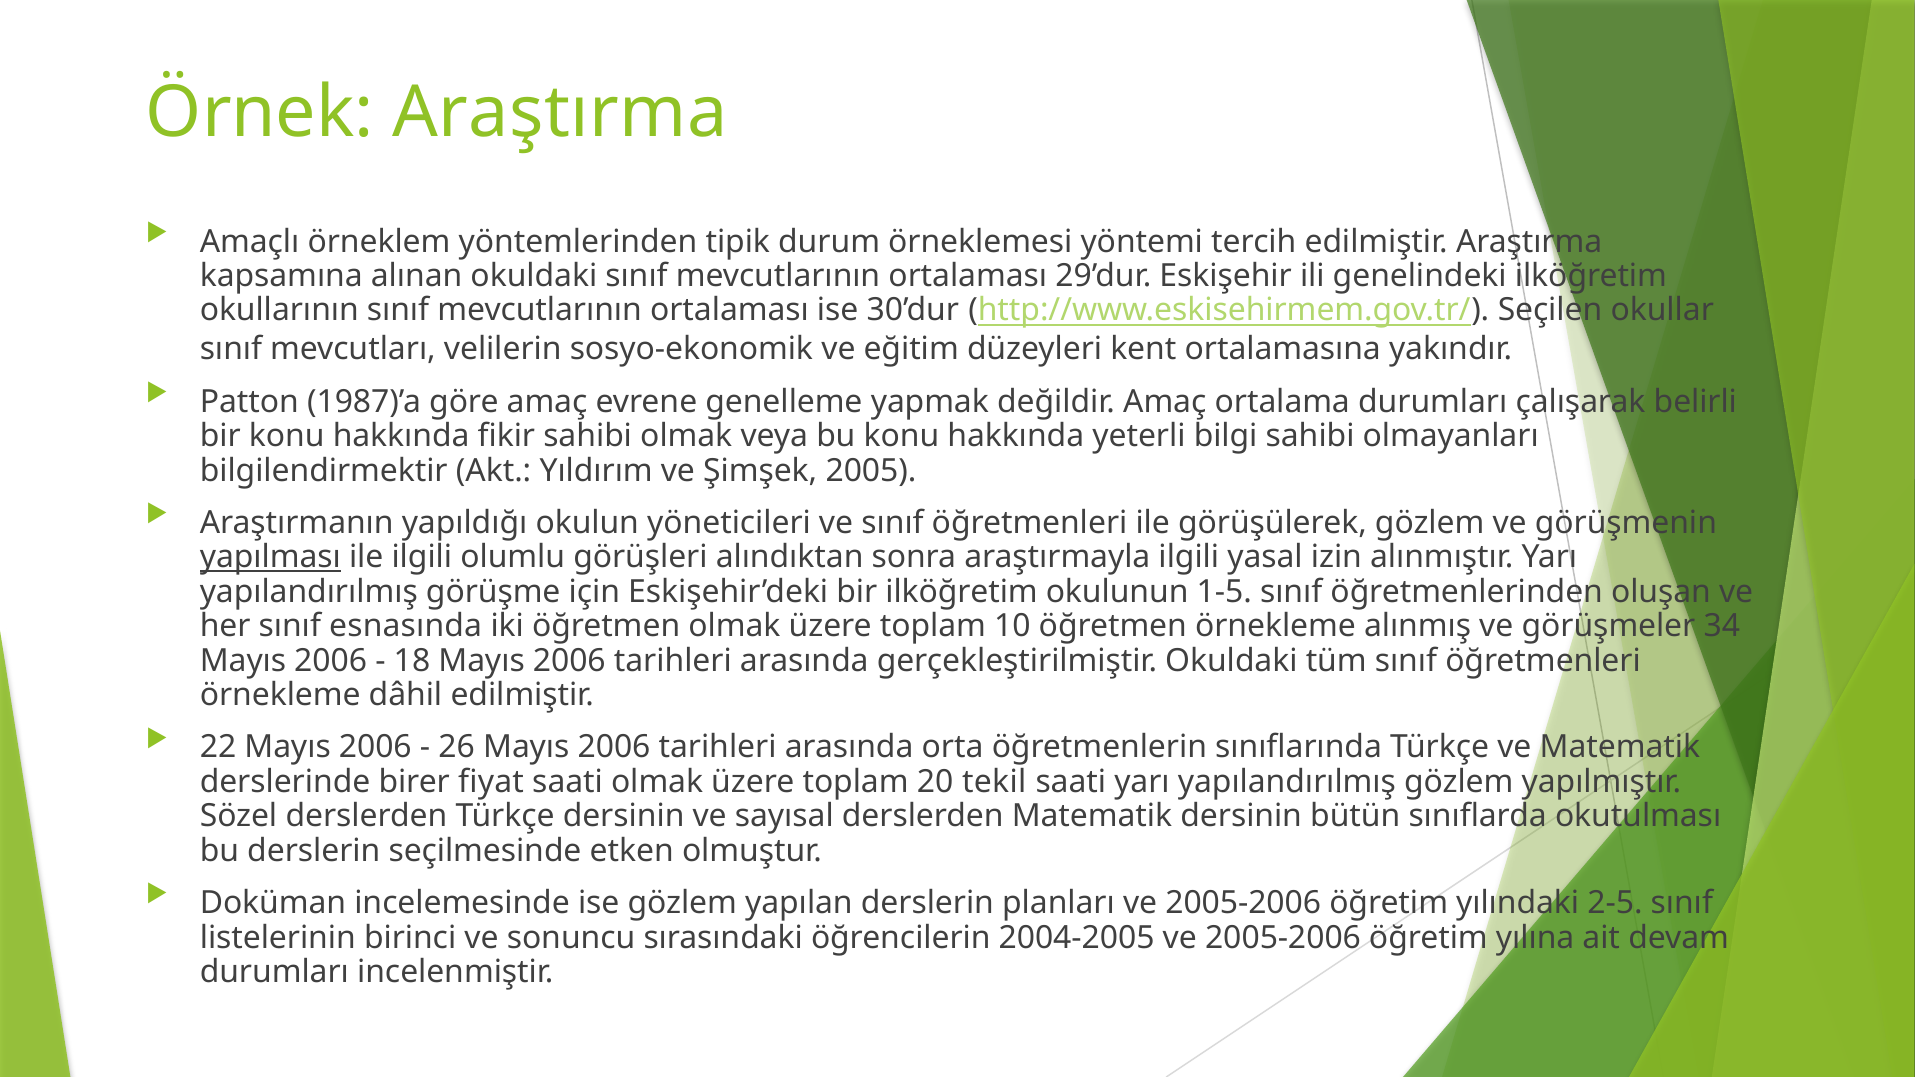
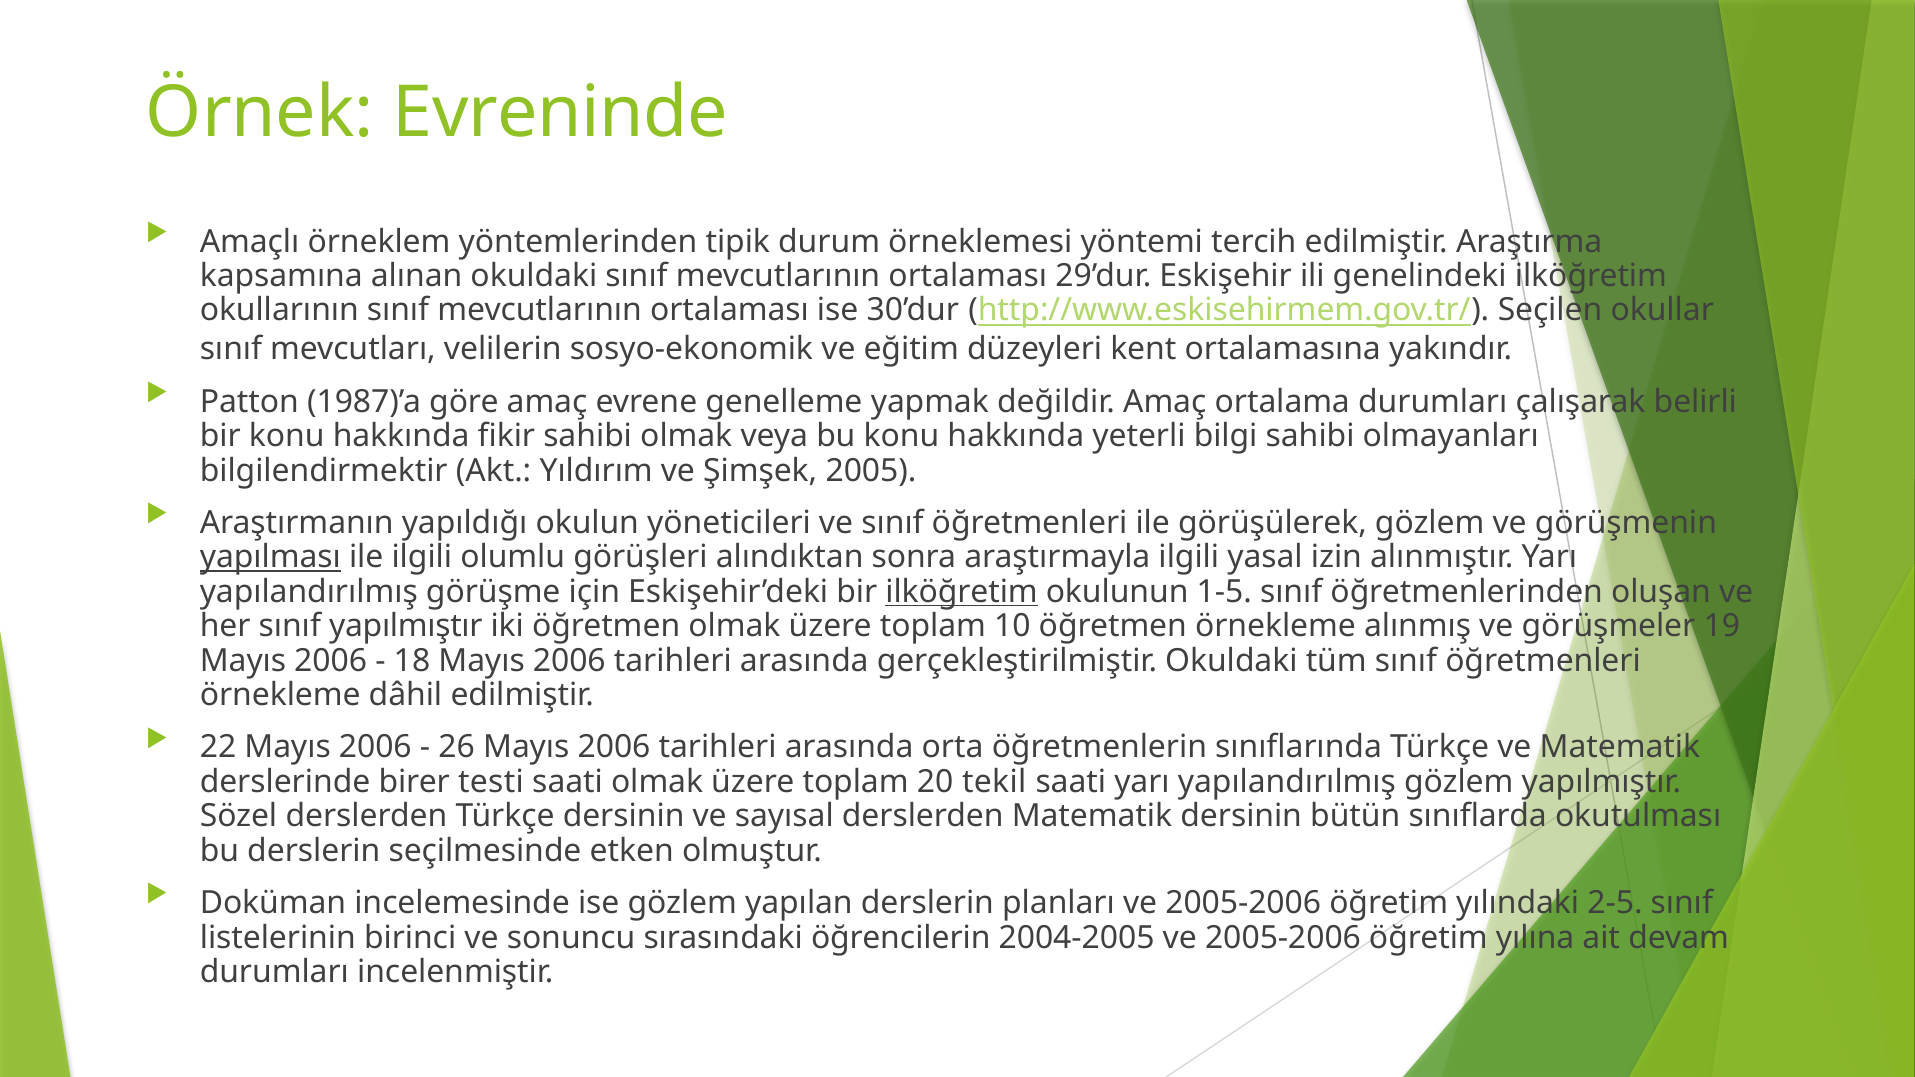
Örnek Araştırma: Araştırma -> Evreninde (560, 113)
ilköğretim underline: none -> present (962, 592)
sınıf esnasında: esnasında -> yapılmıştır (406, 626)
34: 34 -> 19 (1722, 626)
fiyat: fiyat -> testi (491, 782)
